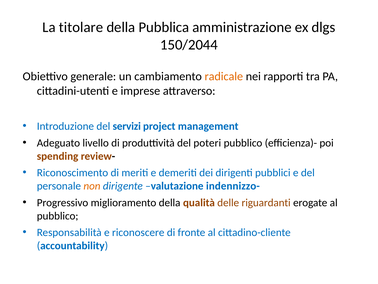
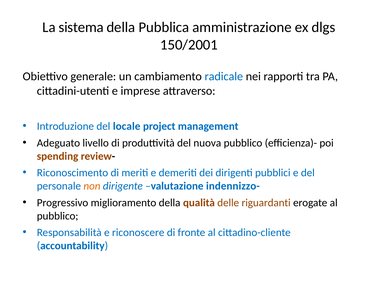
titolare: titolare -> sistema (81, 27)
150/2044: 150/2044 -> 150/2001 (189, 45)
radicale colour: orange -> blue (224, 76)
servizi: servizi -> locale (127, 126)
poteri: poteri -> nuova (207, 143)
